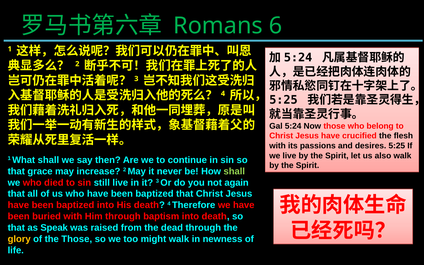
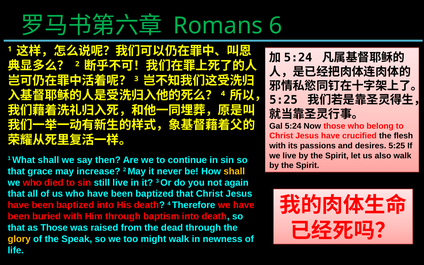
shall colour: light green -> yellow (234, 171)
as Speak: Speak -> Those (54, 228)
the Those: Those -> Speak (77, 239)
